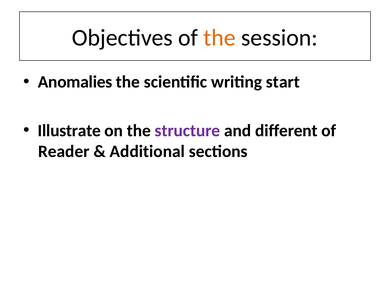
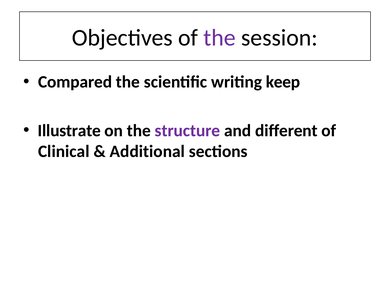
the colour: orange -> purple (220, 38)
Anomalies: Anomalies -> Compared (75, 82)
start: start -> keep (283, 82)
Reader: Reader -> Clinical (64, 151)
